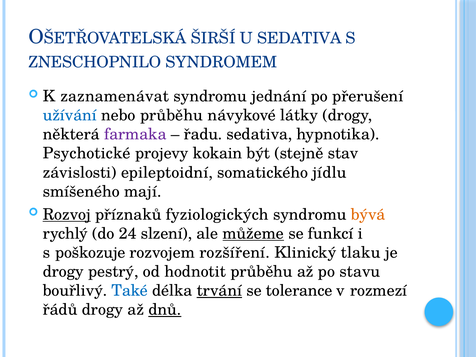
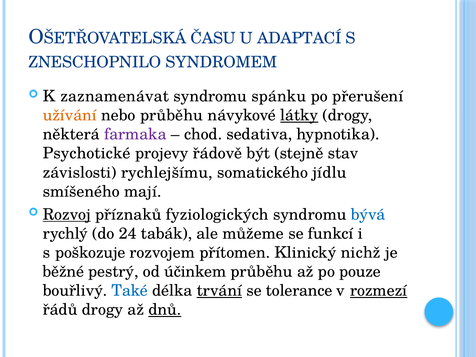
ŠIRŠÍ: ŠIRŠÍ -> ČASU (213, 38)
U SEDATIVA: SEDATIVA -> ADAPTACÍ (299, 38)
jednání: jednání -> spánku (279, 96)
užívání colour: blue -> orange (70, 115)
látky underline: none -> present (299, 115)
řadu: řadu -> chod (203, 134)
kokain: kokain -> řádově (218, 153)
epileptoidní: epileptoidní -> rychlejšímu (167, 172)
bývá colour: orange -> blue (368, 214)
slzení: slzení -> tabák (167, 234)
můžeme underline: present -> none (253, 234)
rozšíření: rozšíření -> přítomen (235, 253)
tlaku: tlaku -> nichž (361, 253)
drogy: drogy -> běžné (63, 272)
hodnotit: hodnotit -> účinkem (195, 272)
stavu: stavu -> pouze (360, 272)
rozmezí underline: none -> present (379, 291)
